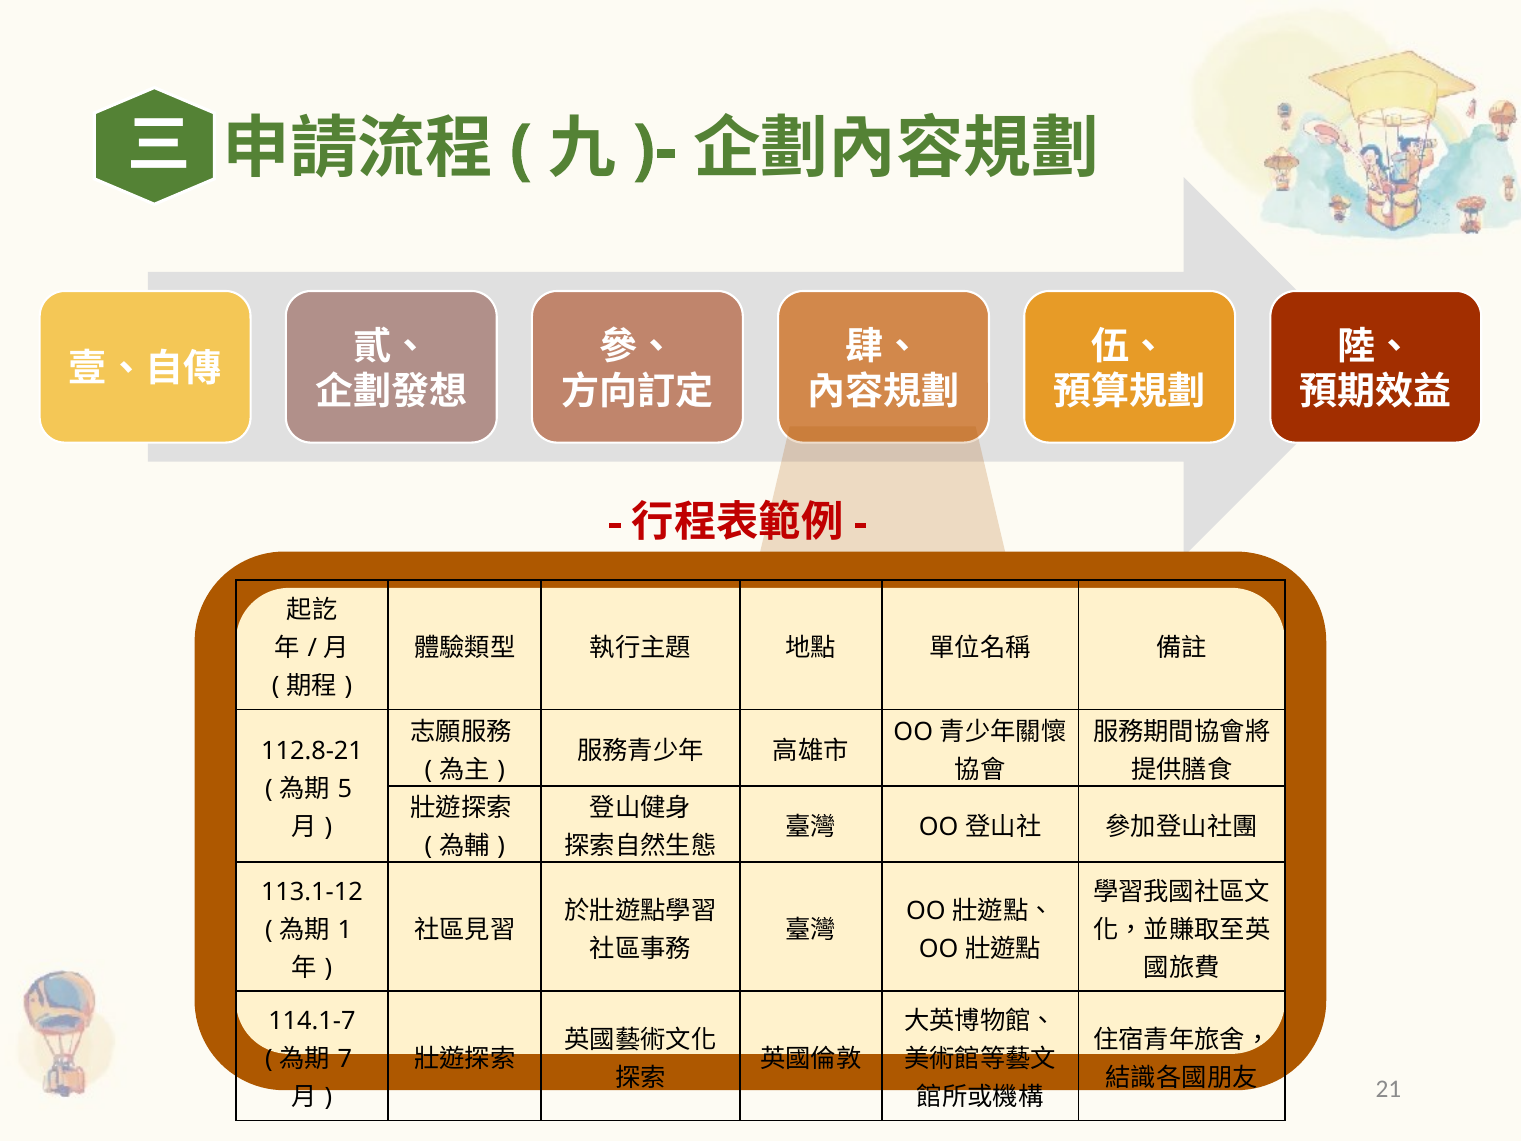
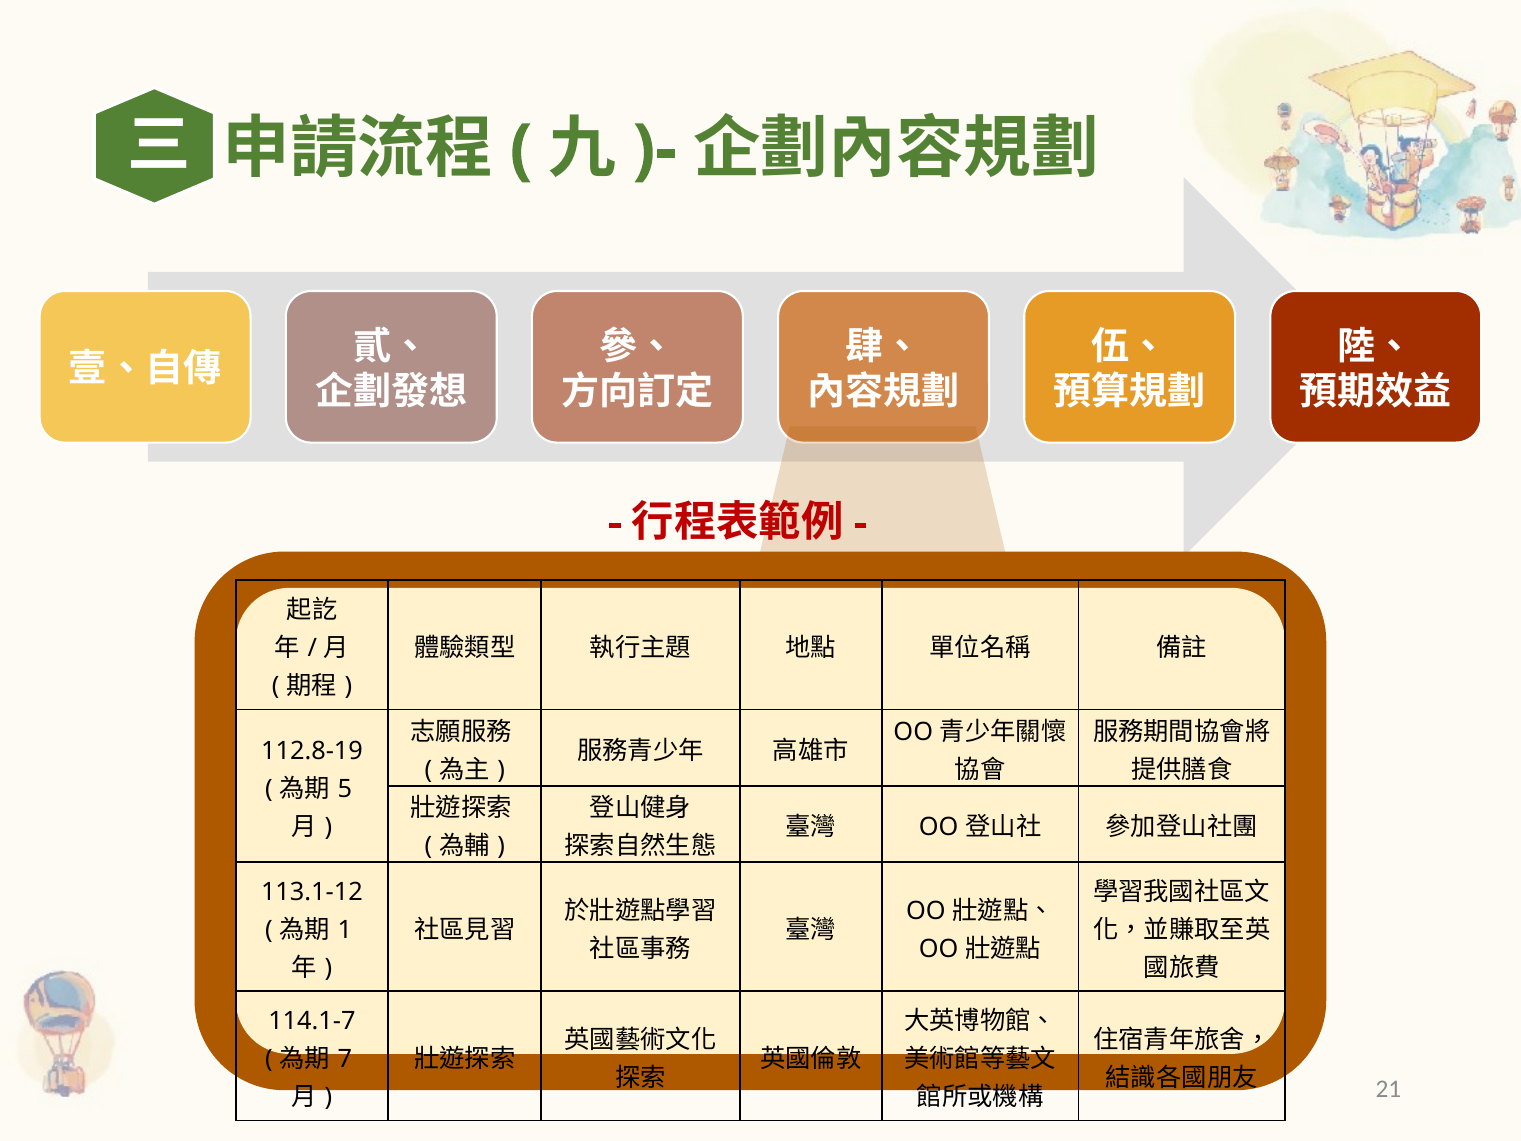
112.8-21: 112.8-21 -> 112.8-19 (312, 751)
